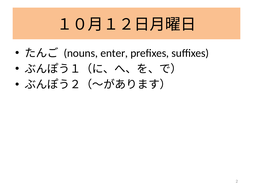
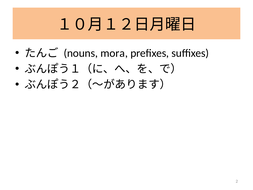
enter: enter -> mora (114, 53)
